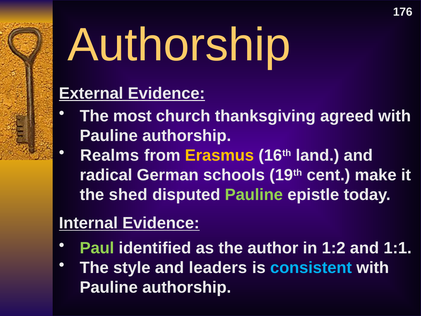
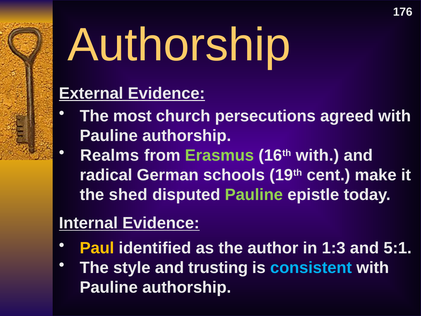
thanksgiving: thanksgiving -> persecutions (265, 116)
Erasmus colour: yellow -> light green (219, 155)
16th land: land -> with (317, 155)
Paul colour: light green -> yellow (97, 248)
1:2: 1:2 -> 1:3 (334, 248)
1:1: 1:1 -> 5:1 (398, 248)
leaders: leaders -> trusting (218, 268)
